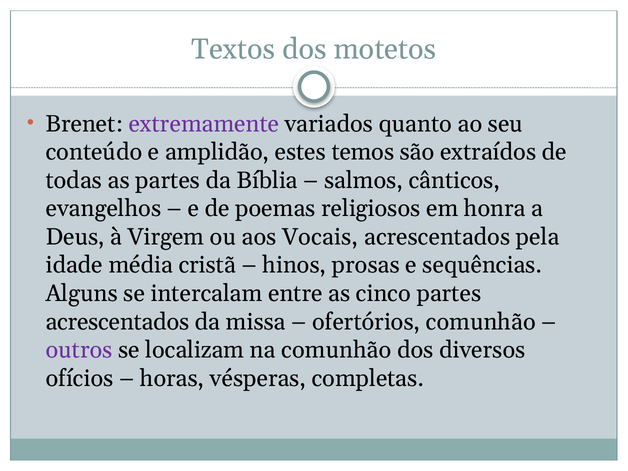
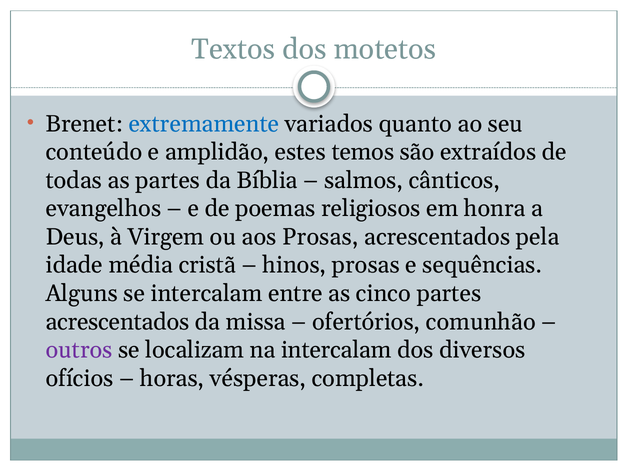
extremamente colour: purple -> blue (204, 124)
aos Vocais: Vocais -> Prosas (320, 237)
na comunhão: comunhão -> intercalam (336, 350)
